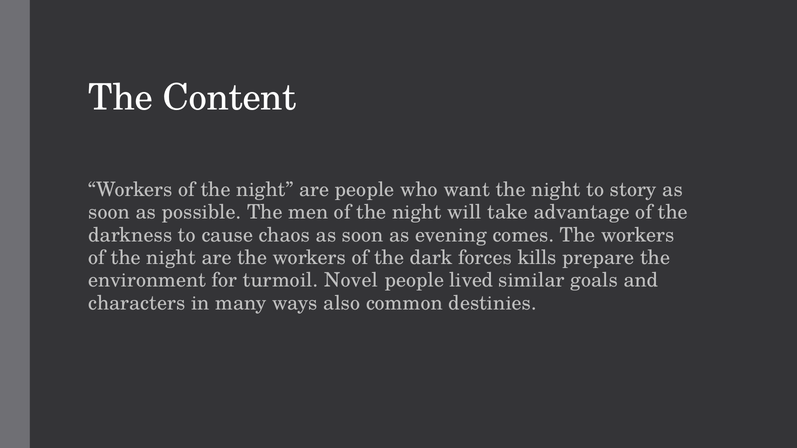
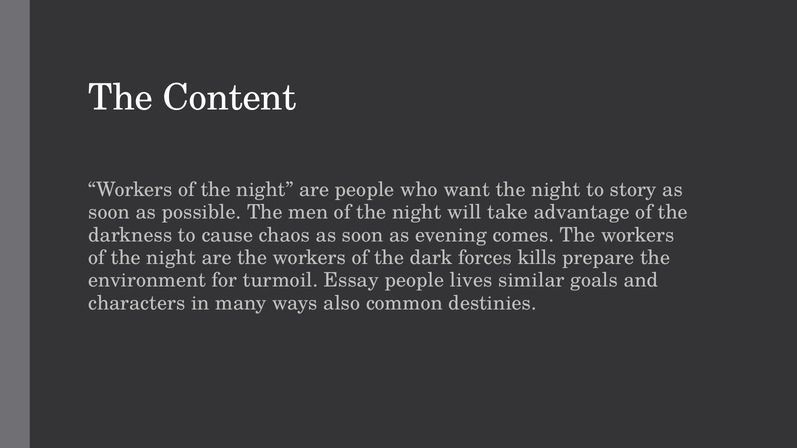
Novel: Novel -> Essay (351, 281)
lived: lived -> lives (471, 281)
